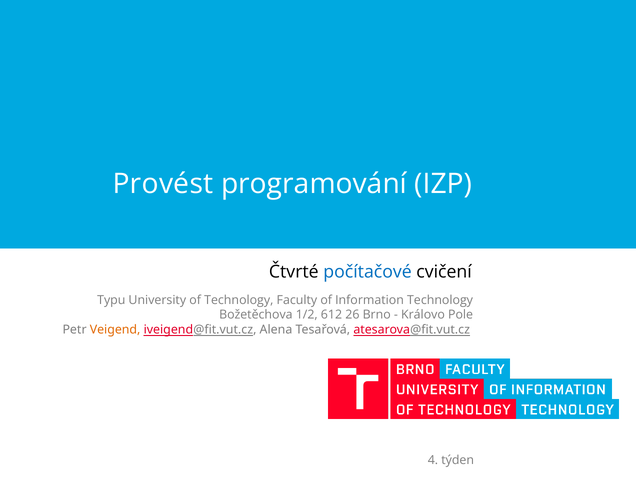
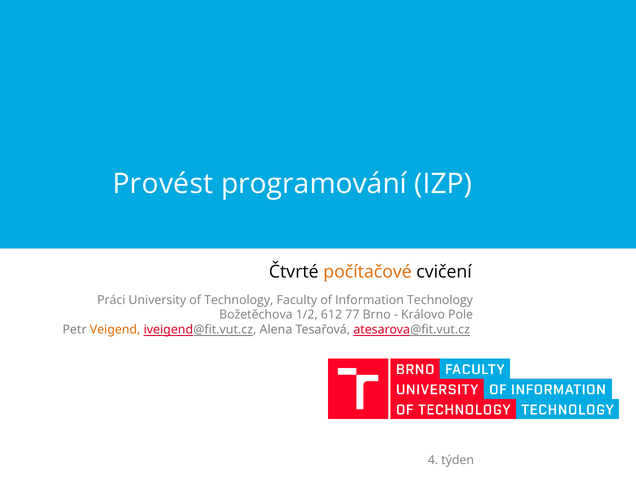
počítačové colour: blue -> orange (368, 272)
Typu: Typu -> Práci (111, 300)
26: 26 -> 77 (352, 315)
